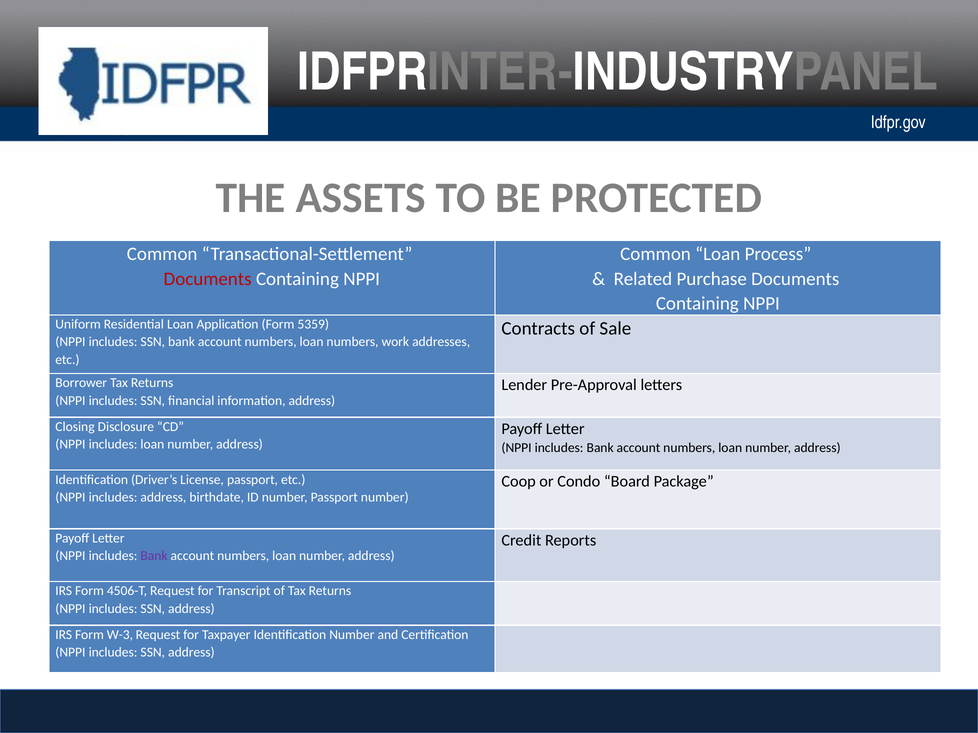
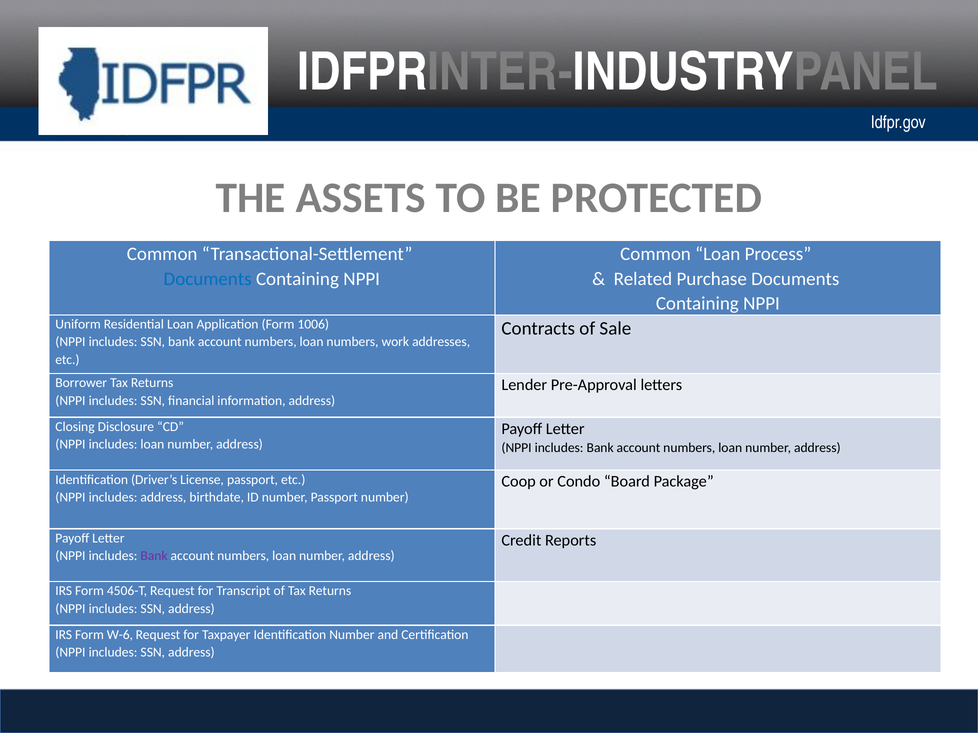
Documents colour: red -> blue (208, 279)
5359: 5359 -> 1006 (313, 325)
W-3: W-3 -> W-6 (120, 635)
